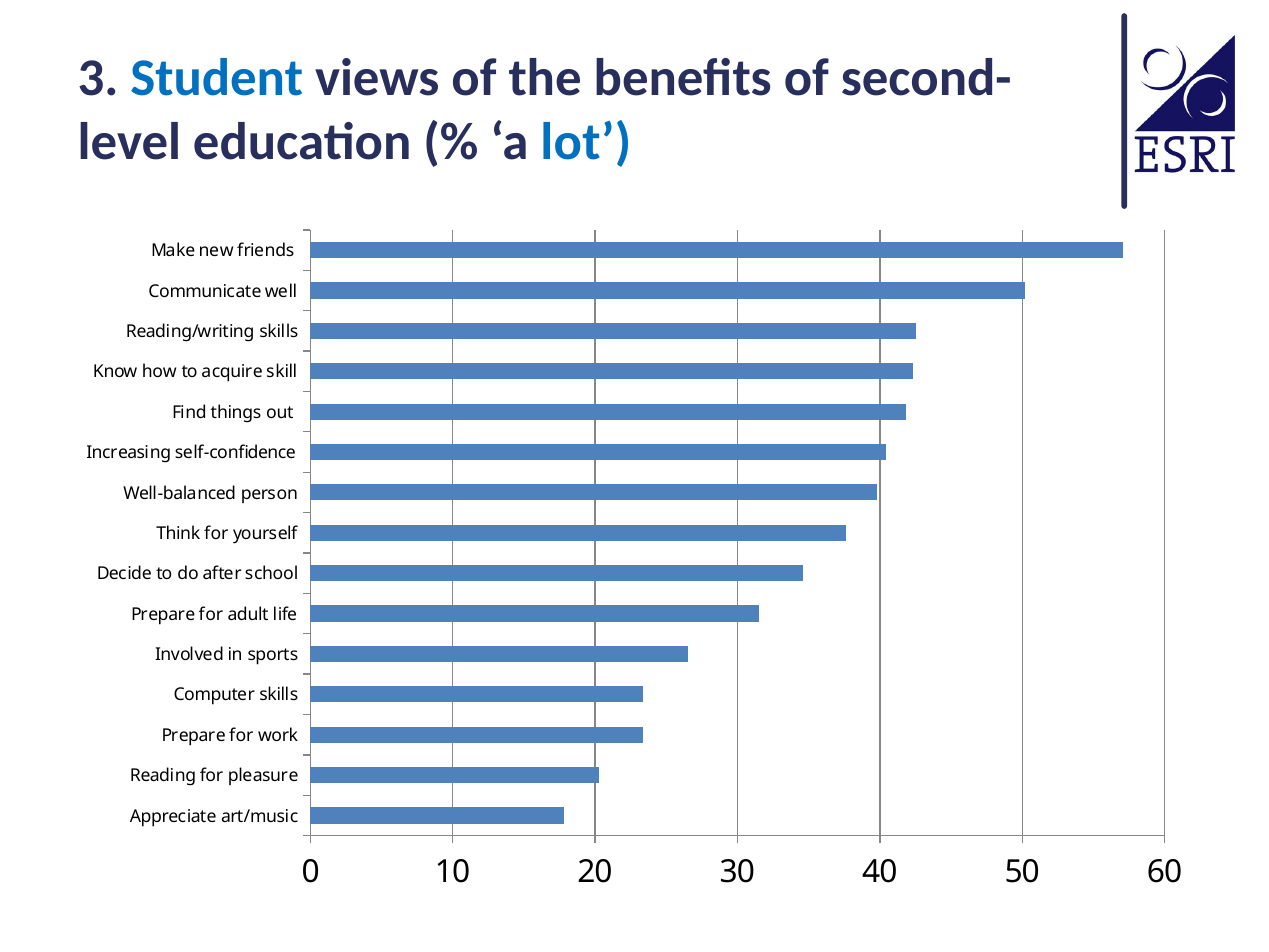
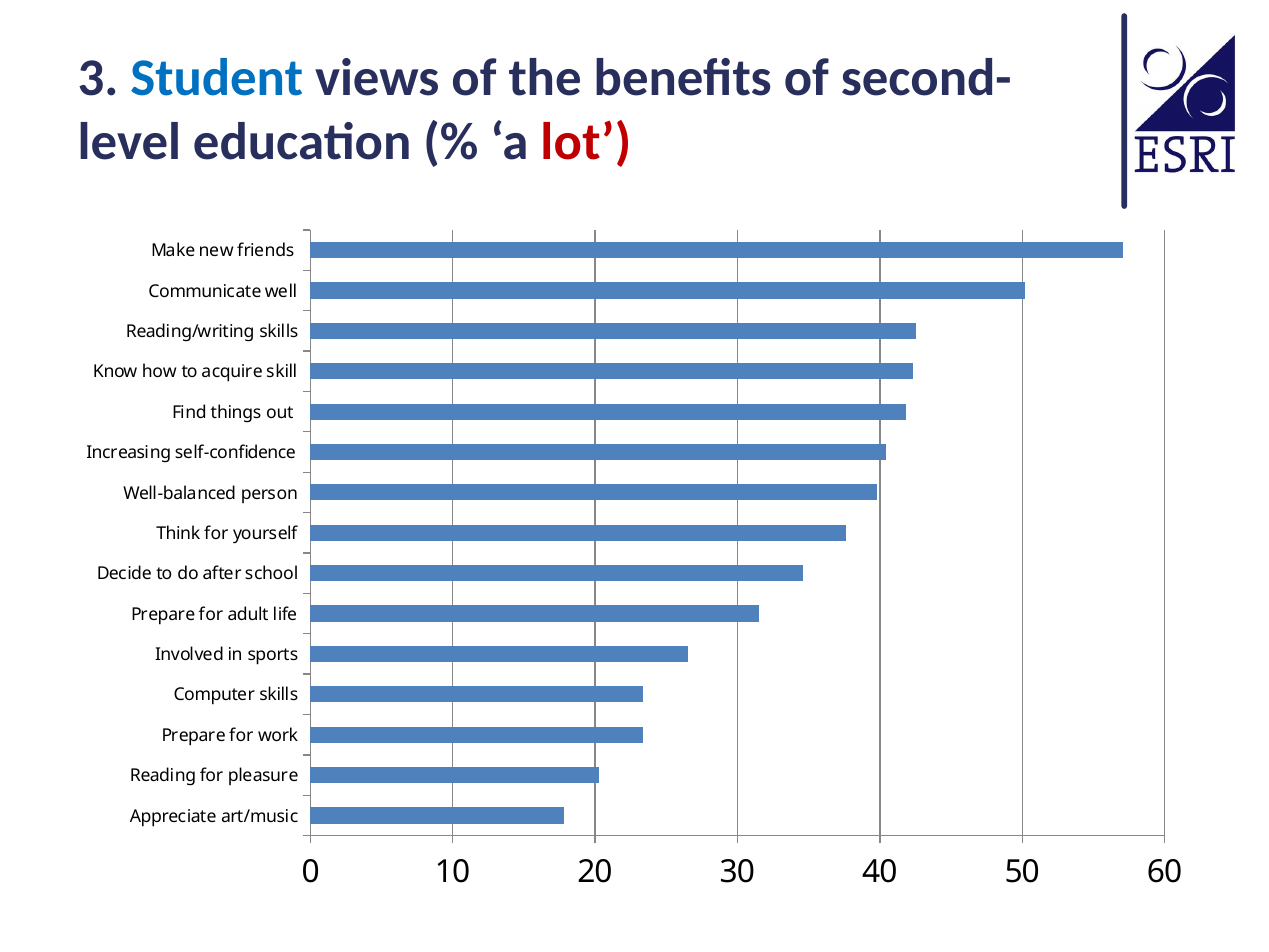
lot colour: blue -> red (586, 142)
